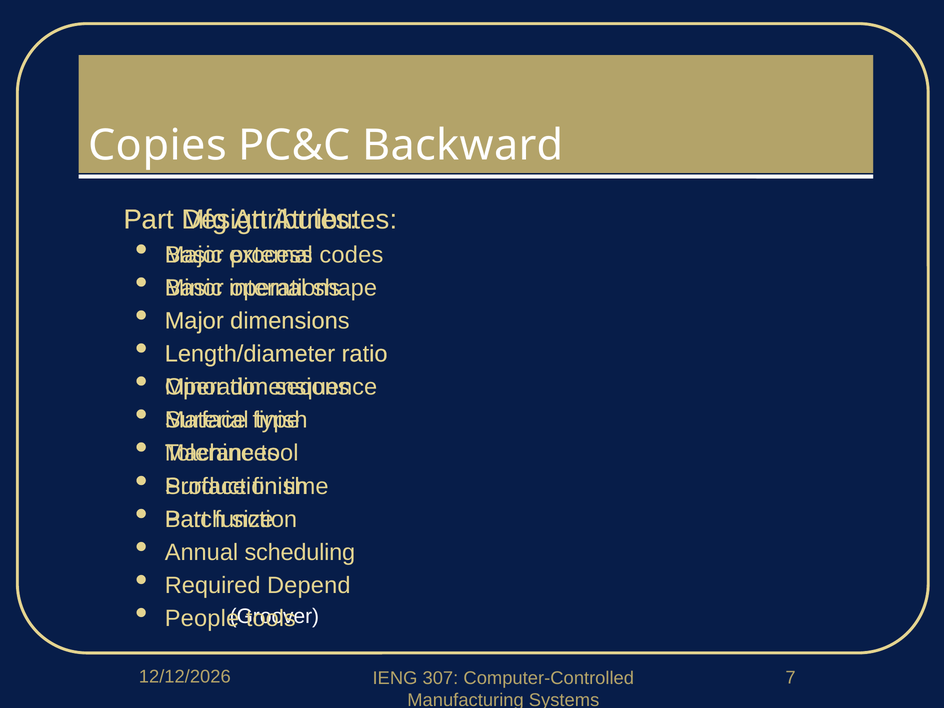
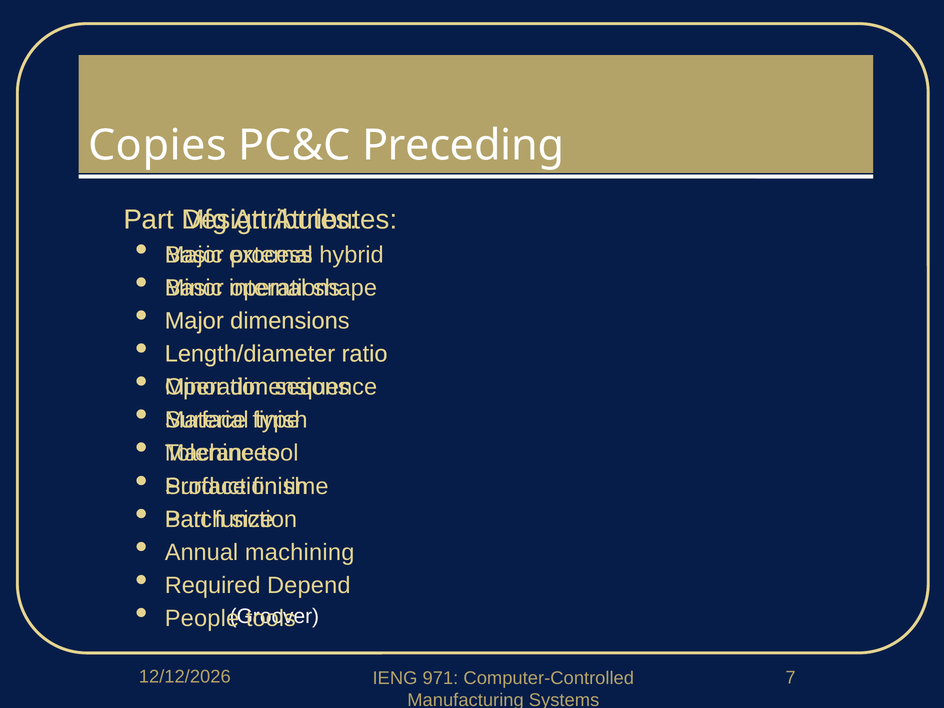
Backward: Backward -> Preceding (463, 145)
codes: codes -> hybrid (351, 255)
scheduling: scheduling -> machining (300, 552)
307: 307 -> 971 (440, 678)
